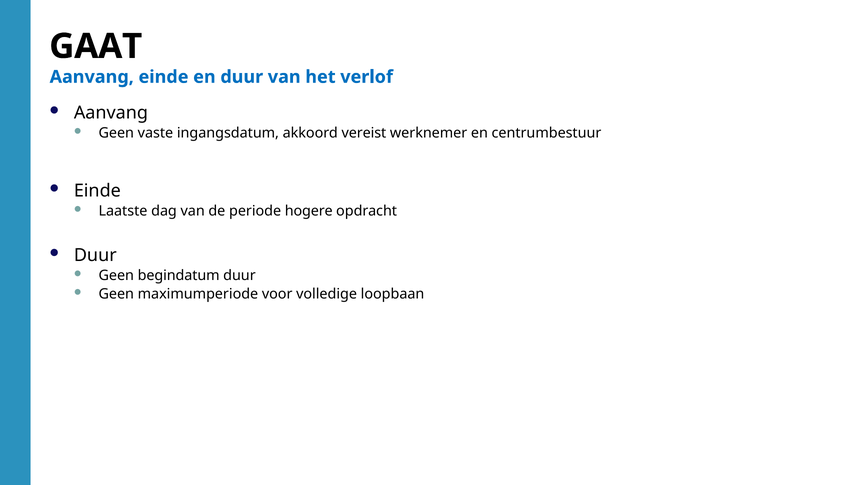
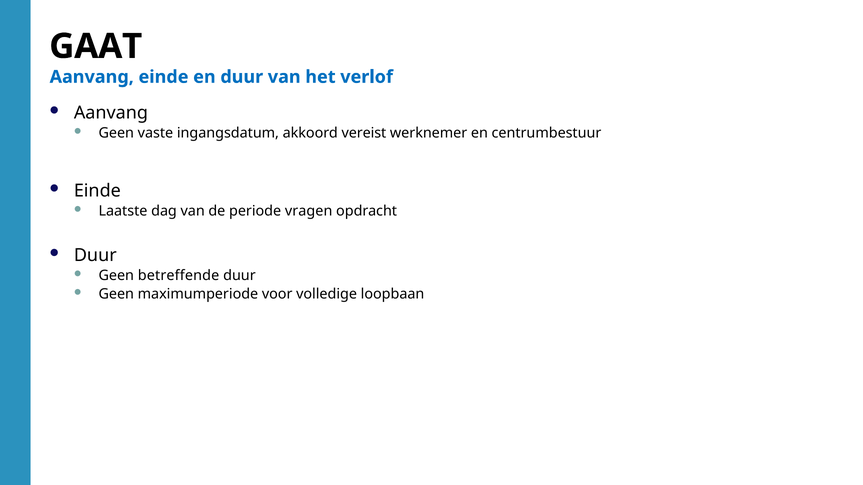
hogere: hogere -> vragen (309, 211)
begindatum: begindatum -> betreffende (179, 276)
